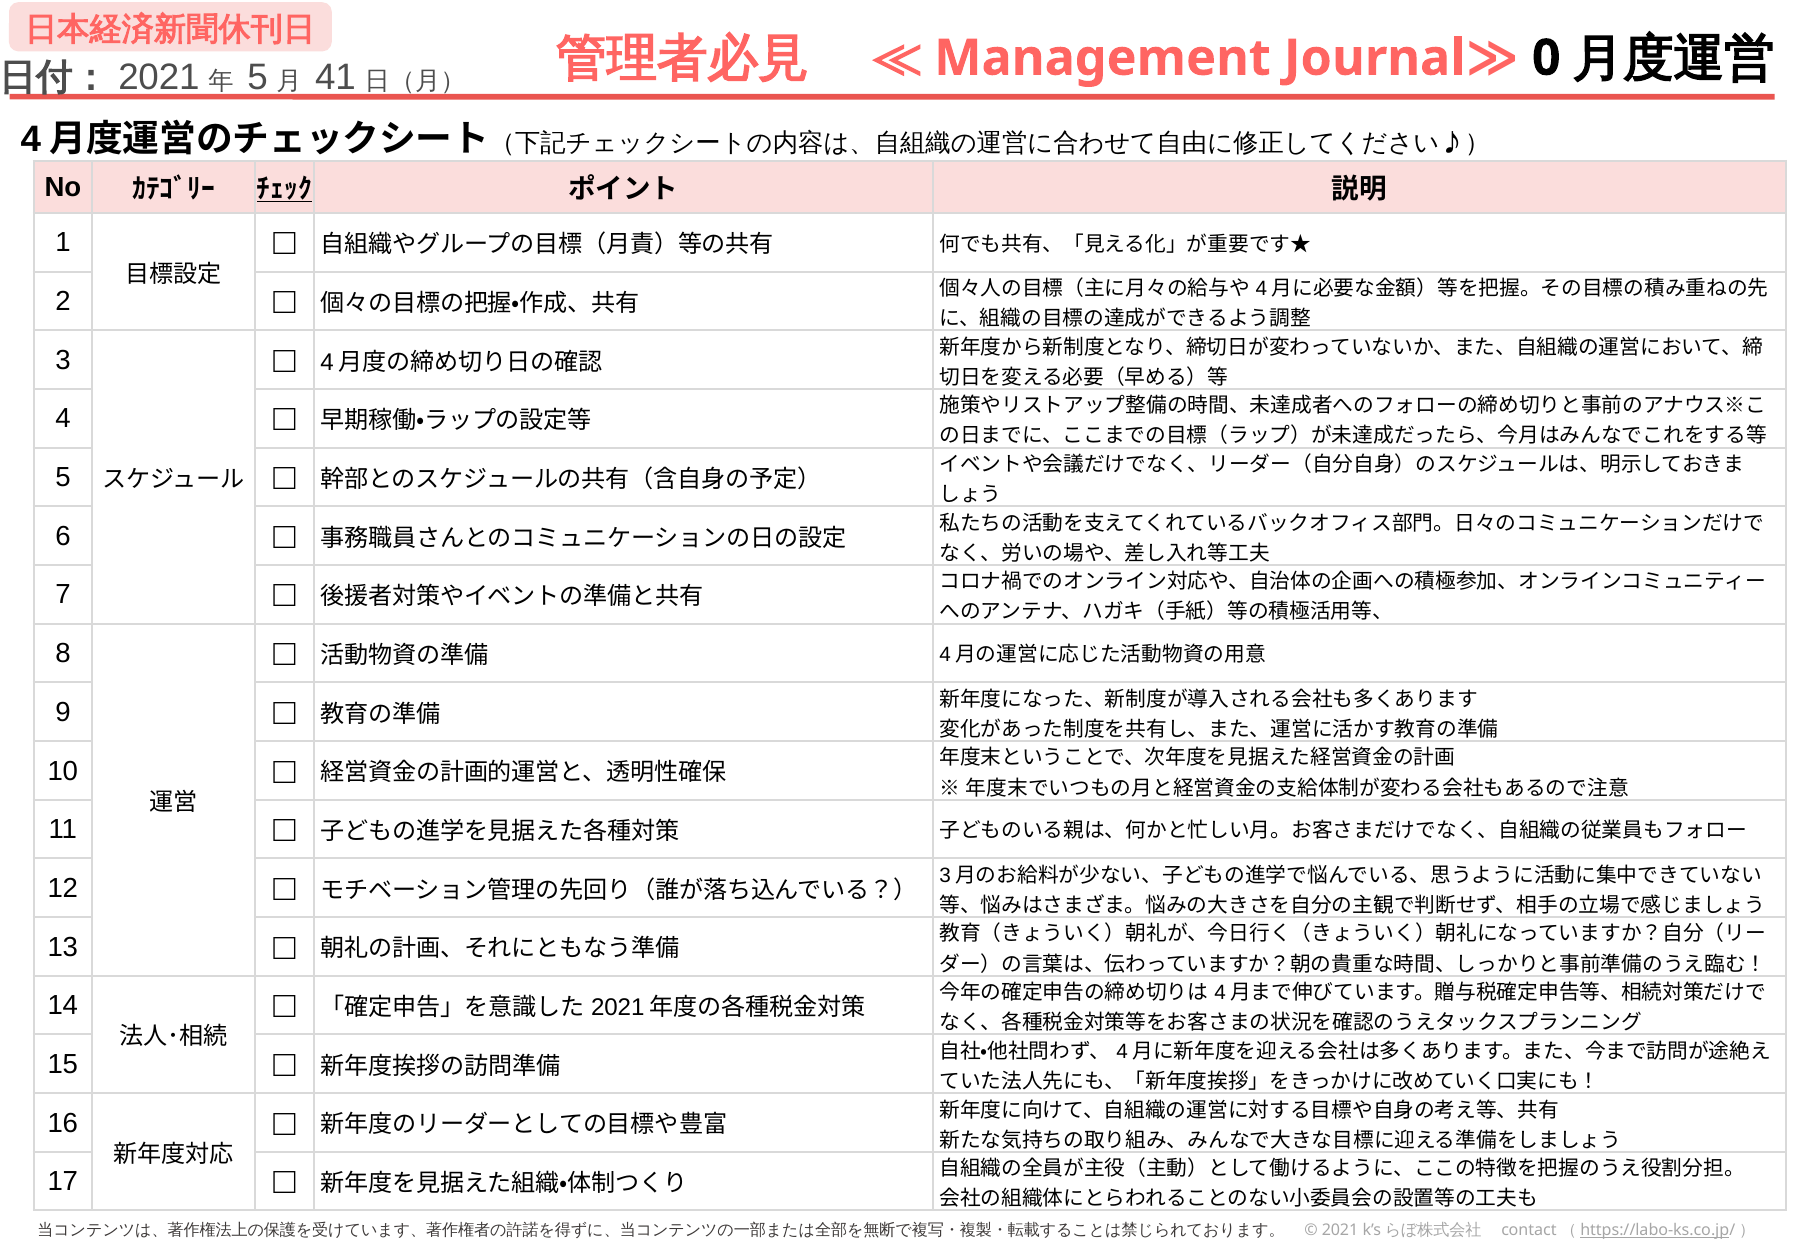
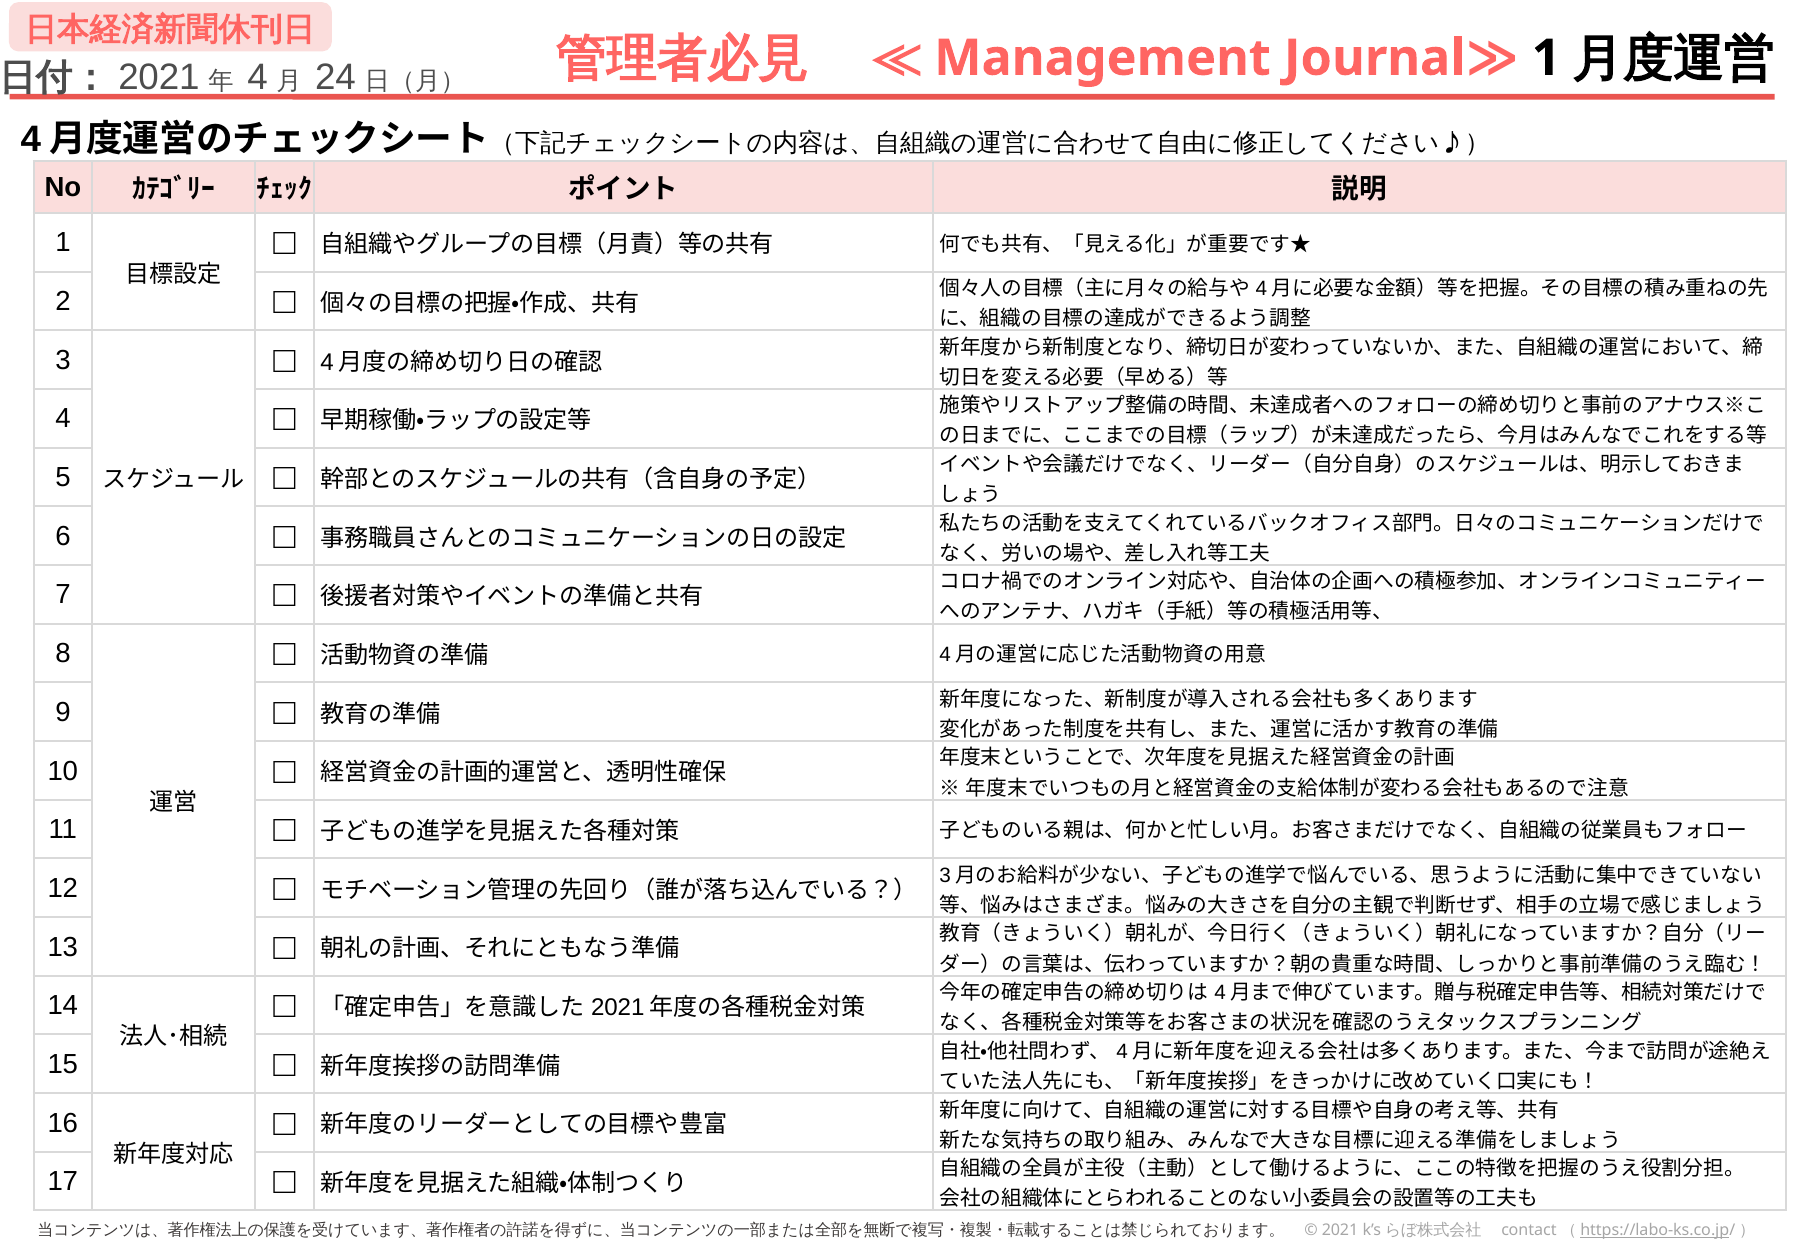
0: 0 -> 1 (1546, 58)
5: 5 -> 4 (258, 77)
41: 41 -> 24 (336, 77)
ﾁｪｯｸ underline: present -> none (284, 190)
